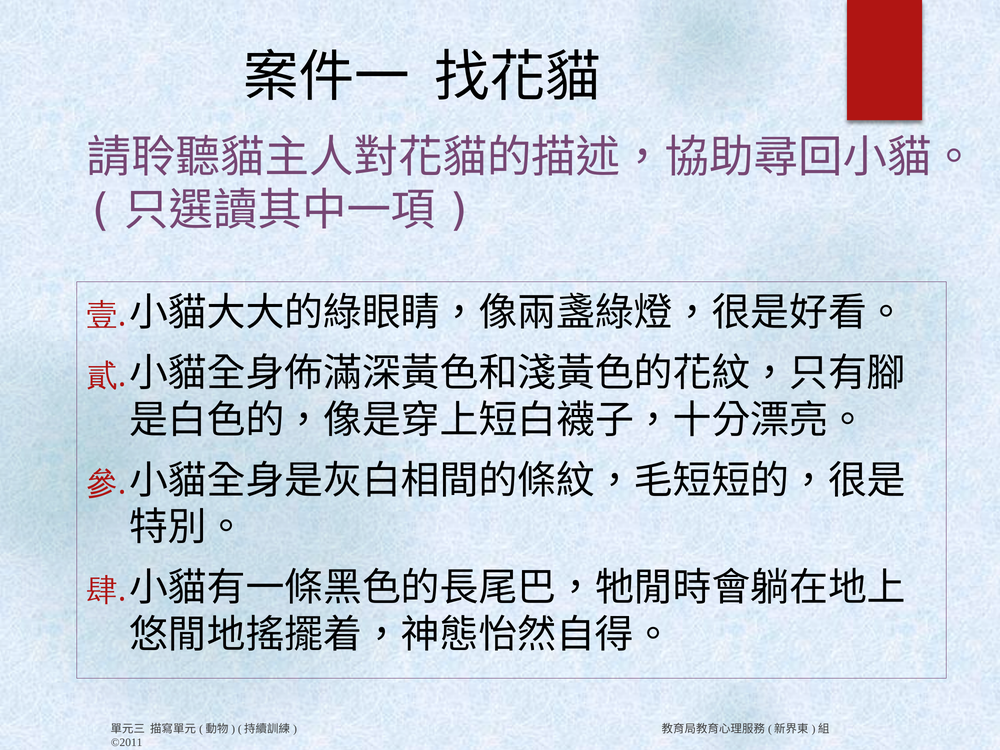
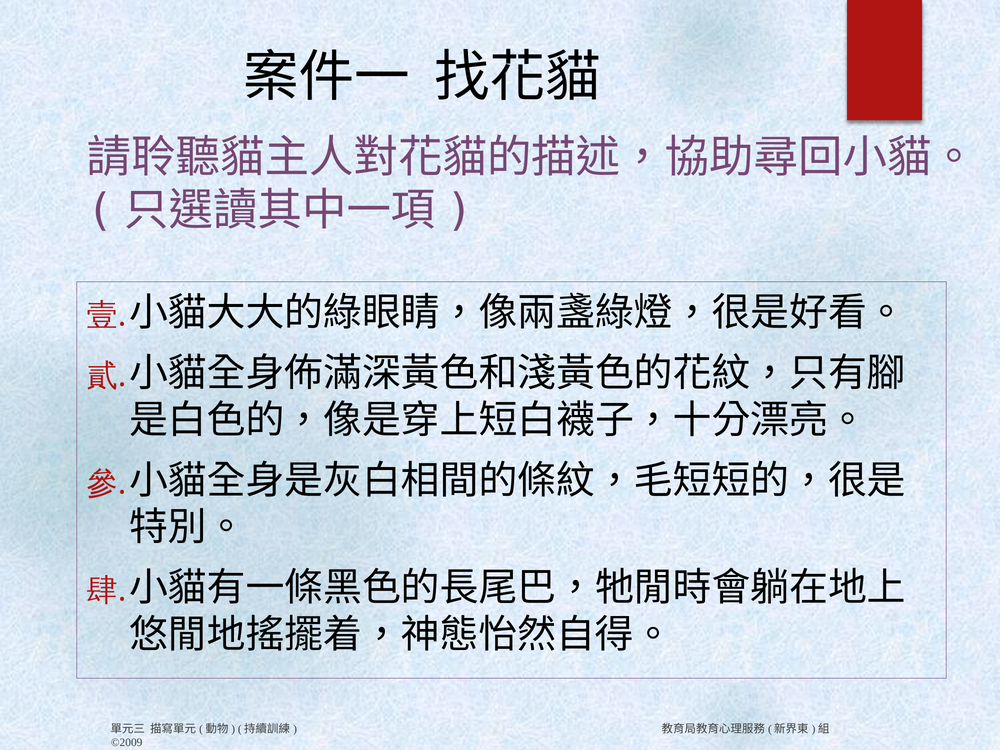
©2011: ©2011 -> ©2009 (127, 743)
